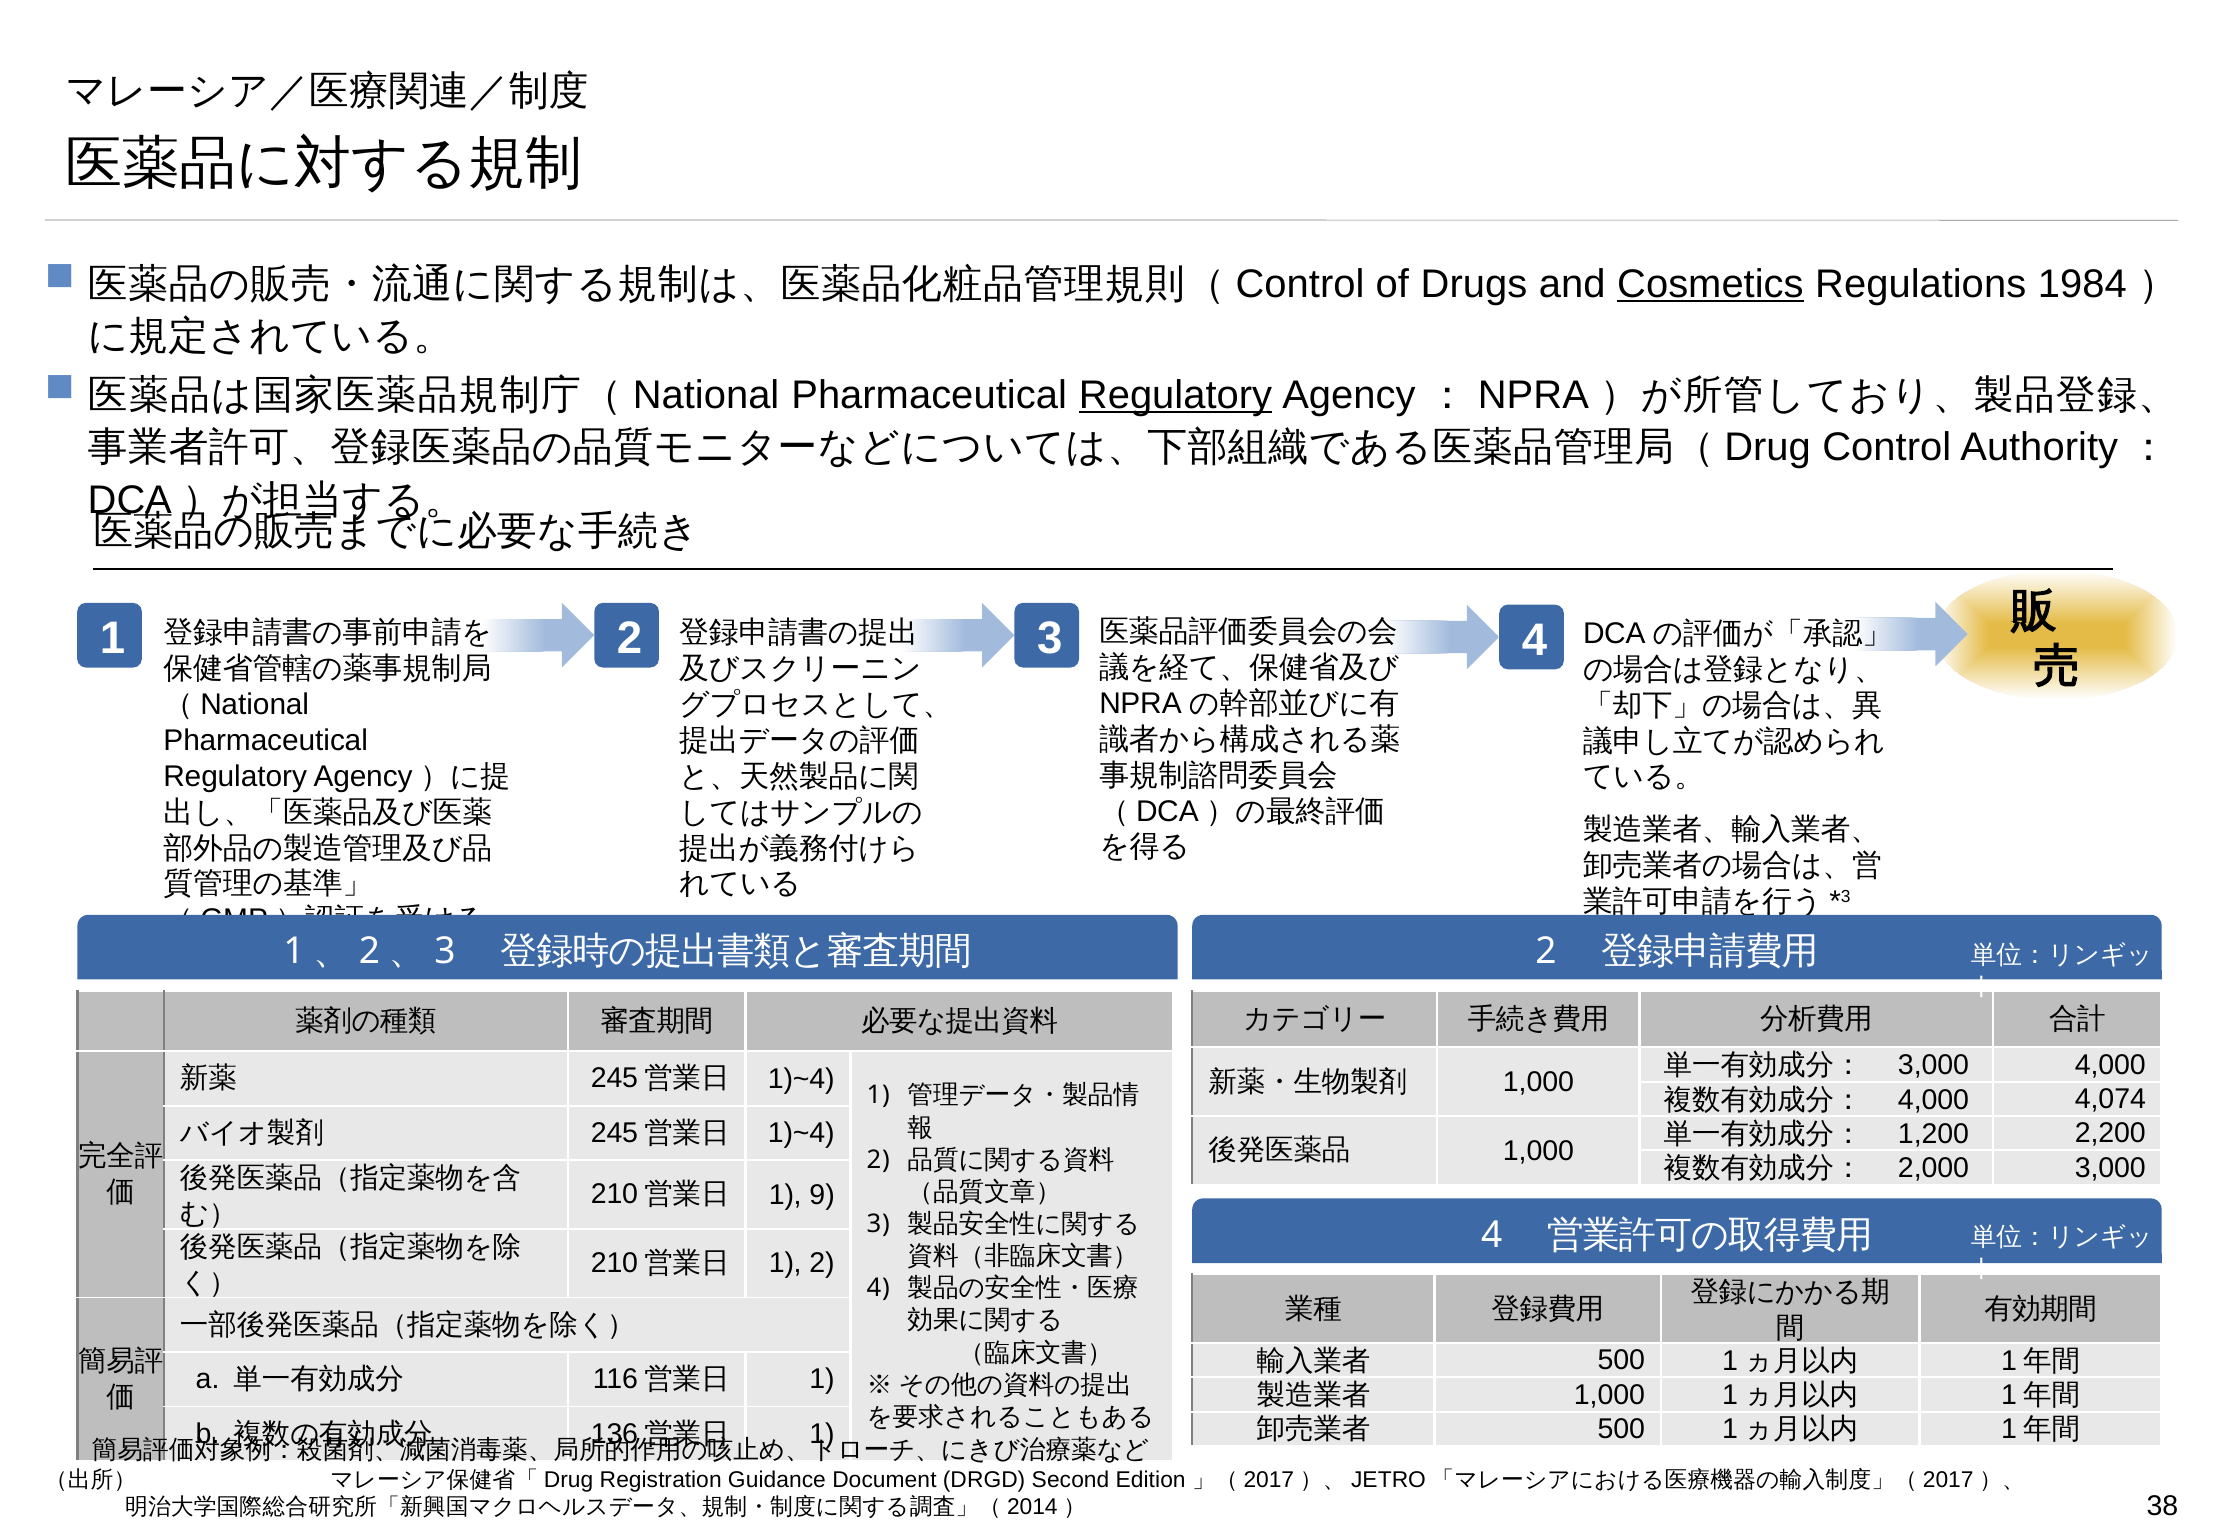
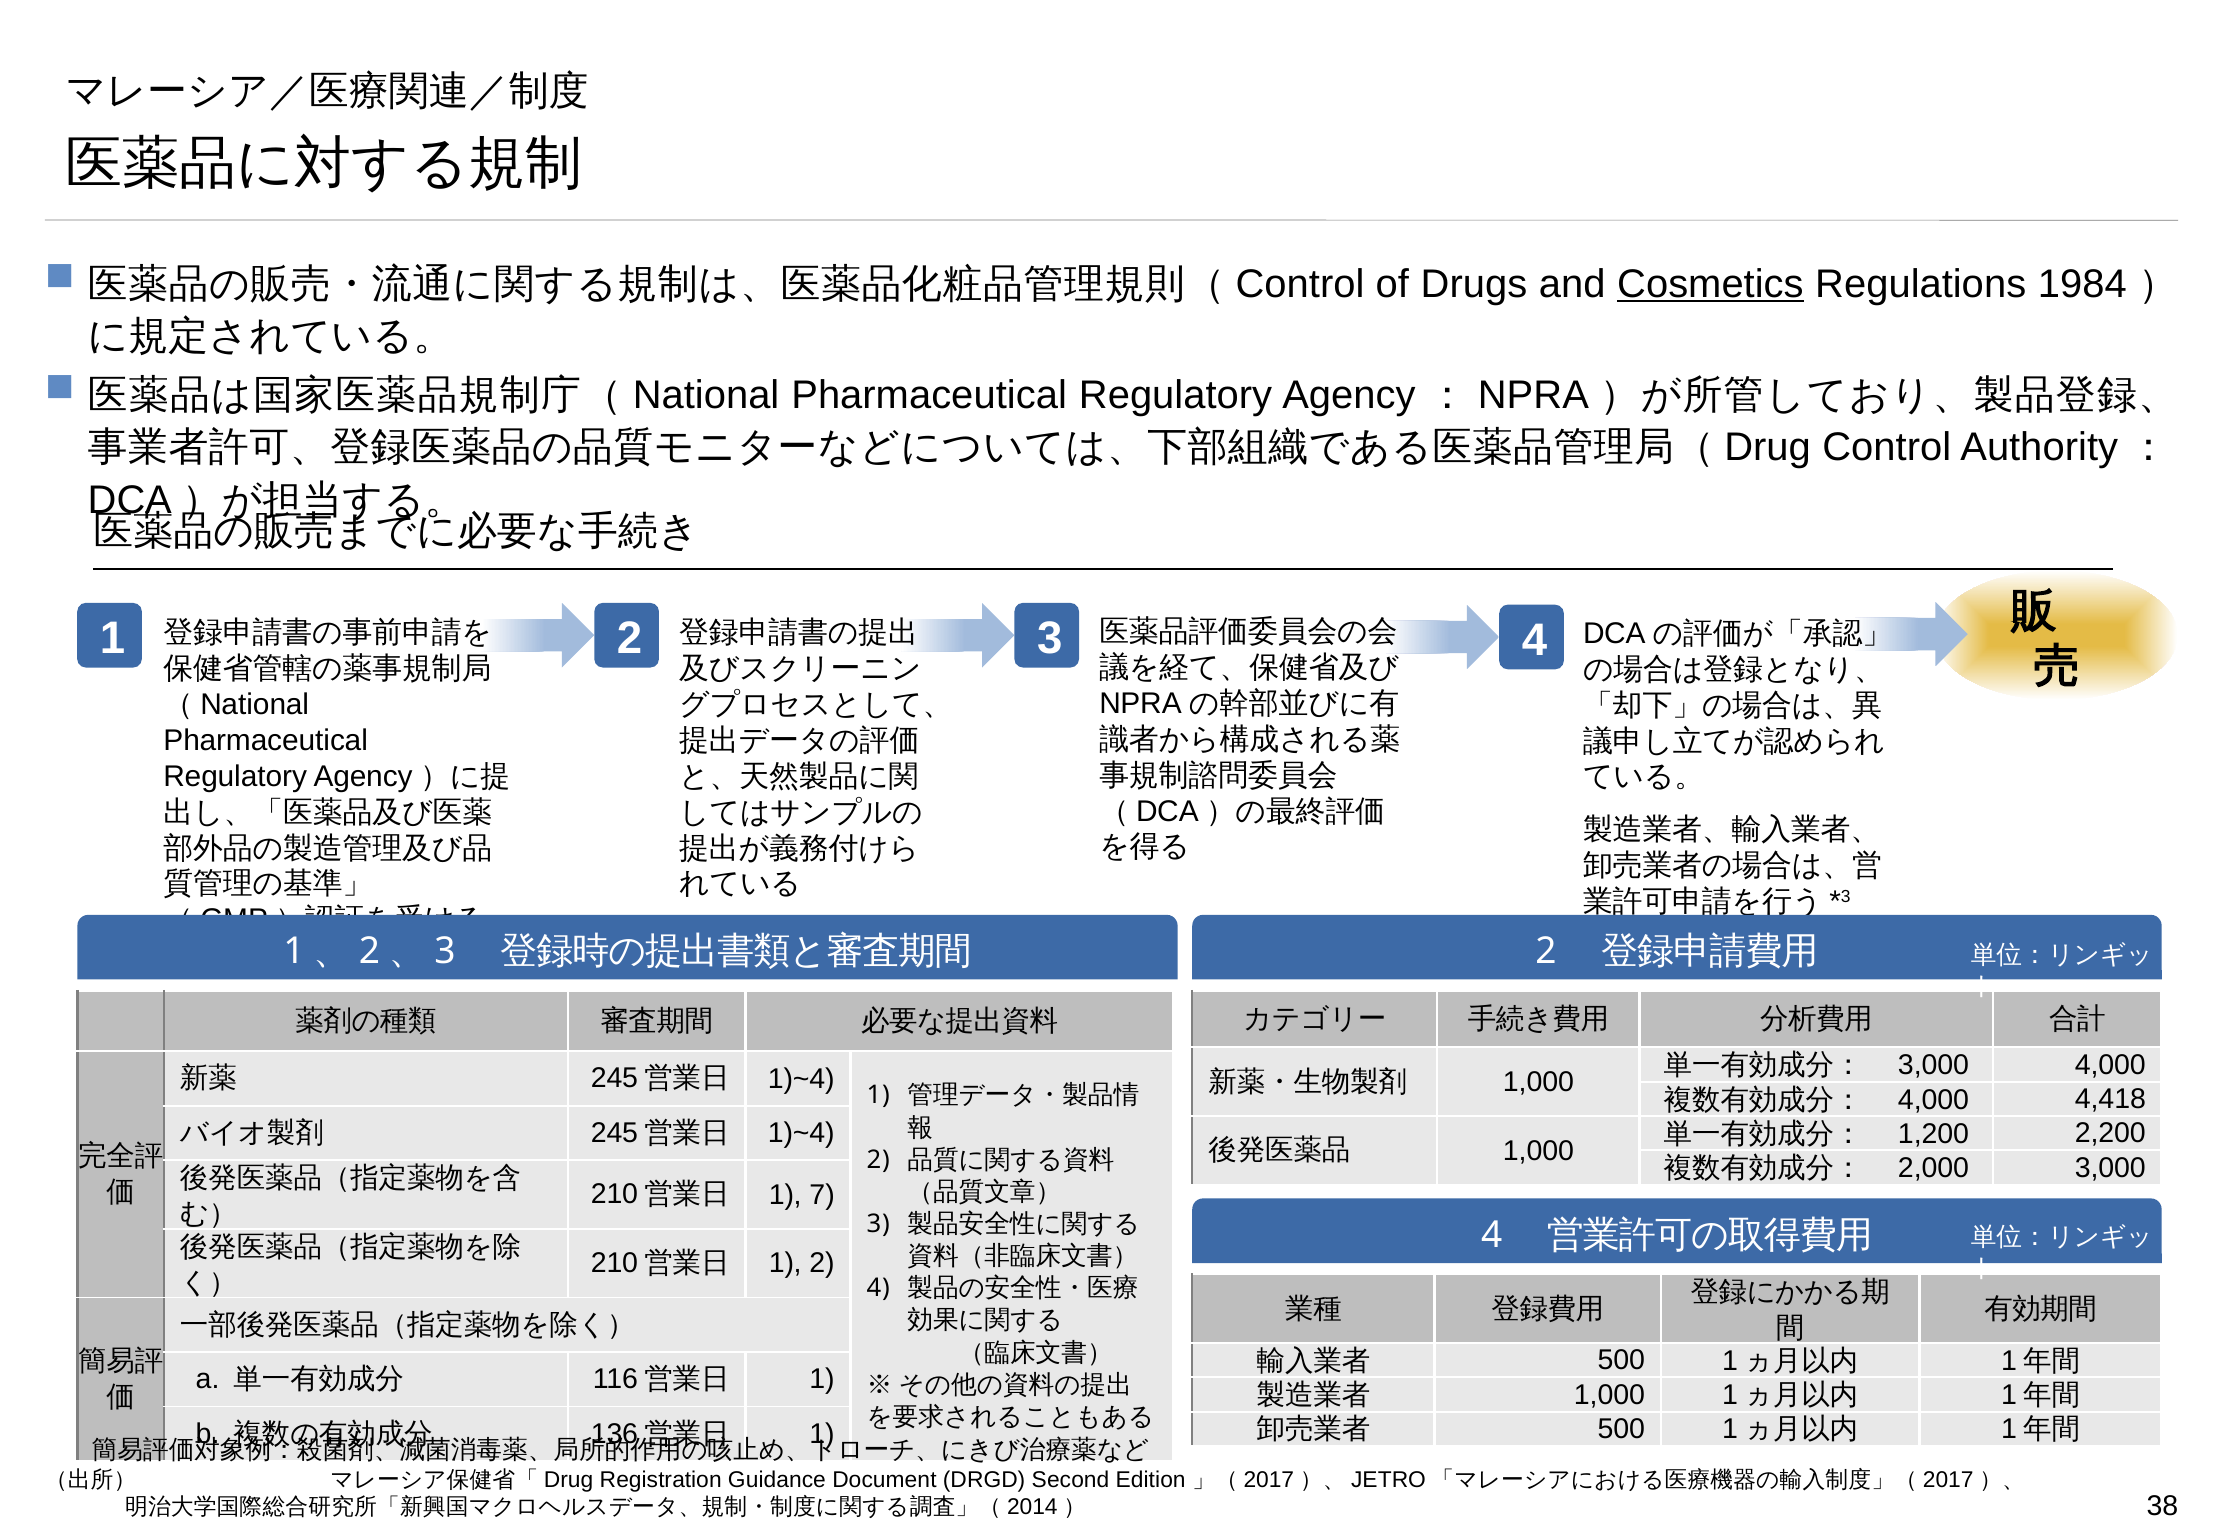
Regulatory underline: present -> none (1176, 395)
4,074: 4,074 -> 4,418 (2110, 1099)
9: 9 -> 7 (822, 1195)
